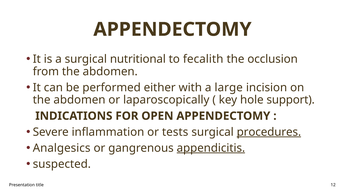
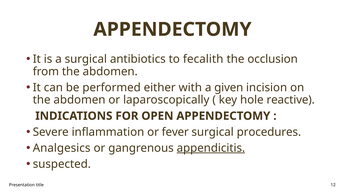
nutritional: nutritional -> antibiotics (138, 59)
large: large -> given (229, 88)
support: support -> reactive (291, 100)
tests: tests -> fever (175, 132)
procedures underline: present -> none (269, 132)
